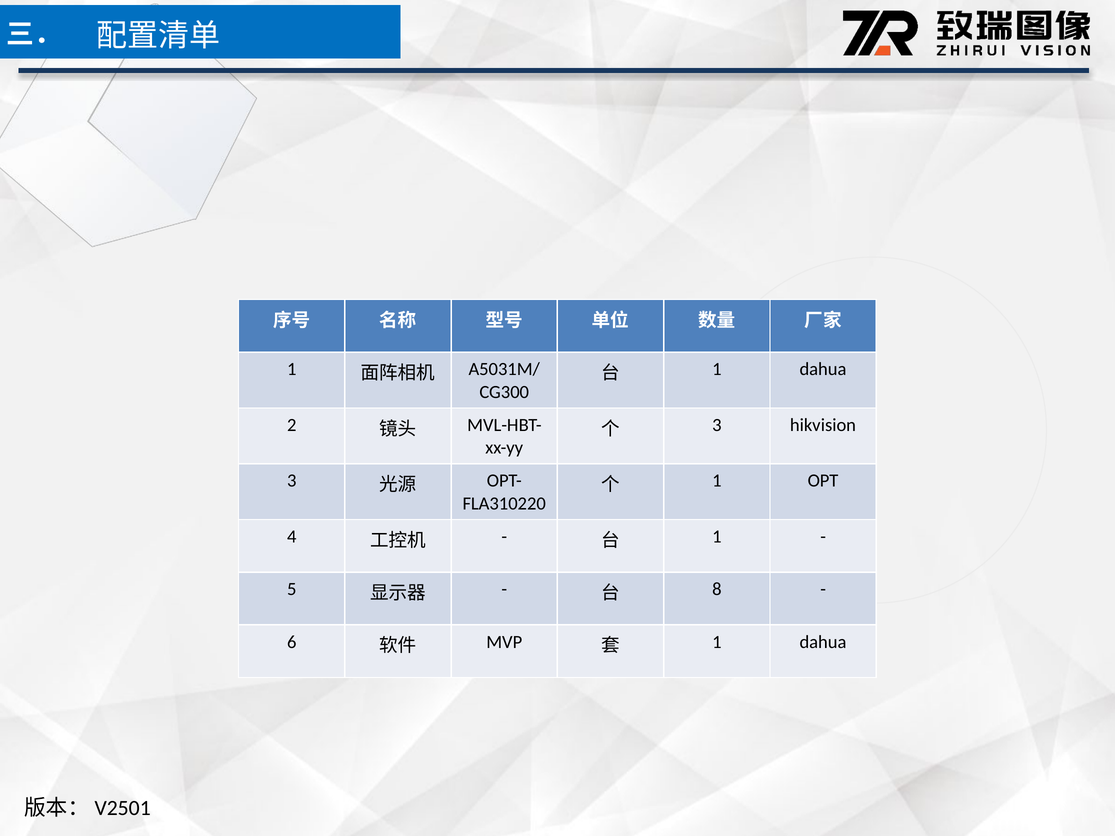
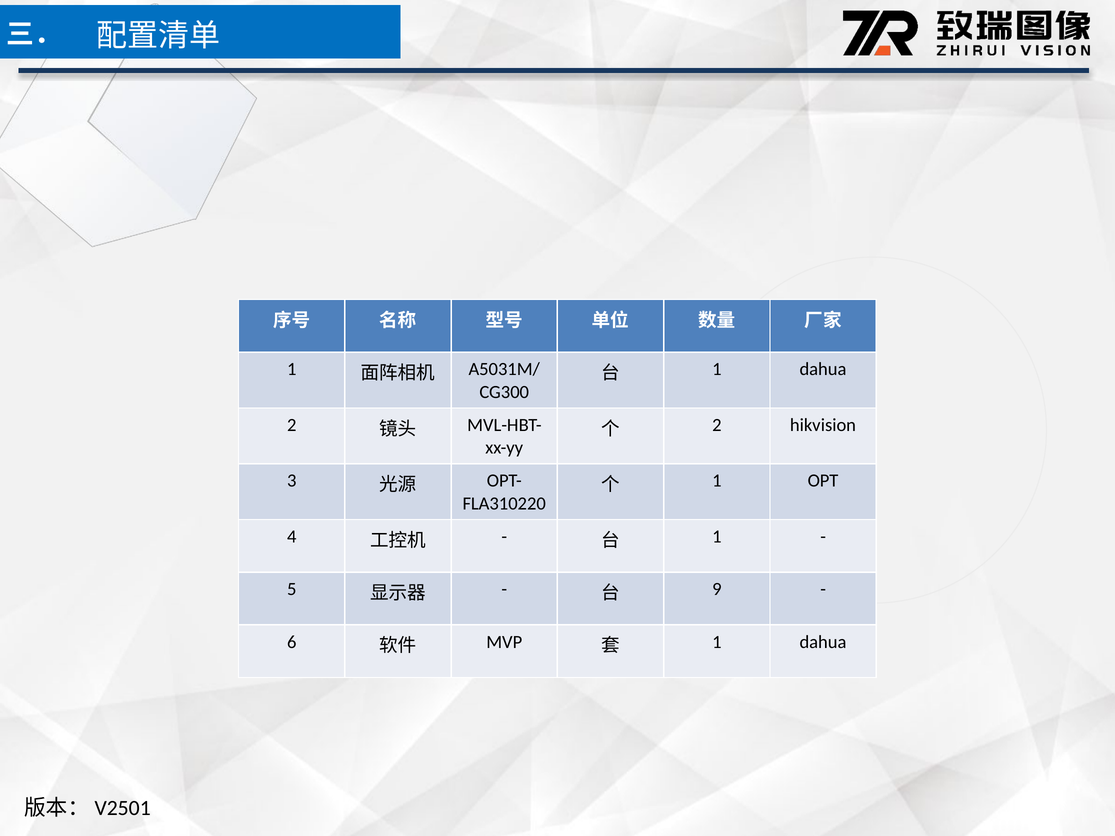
3: 3 -> 2 (717, 425)
8: 8 -> 9 (717, 589)
